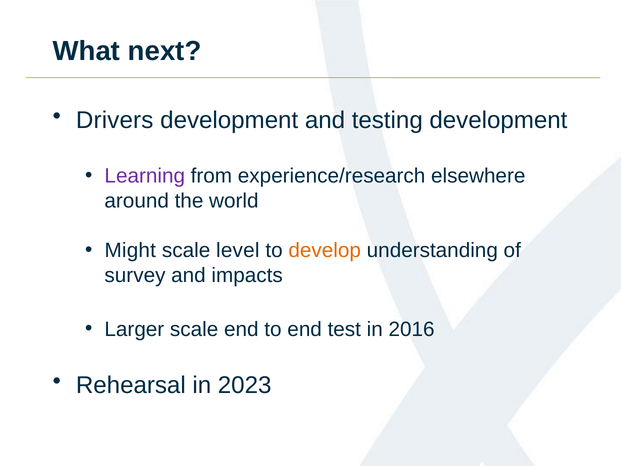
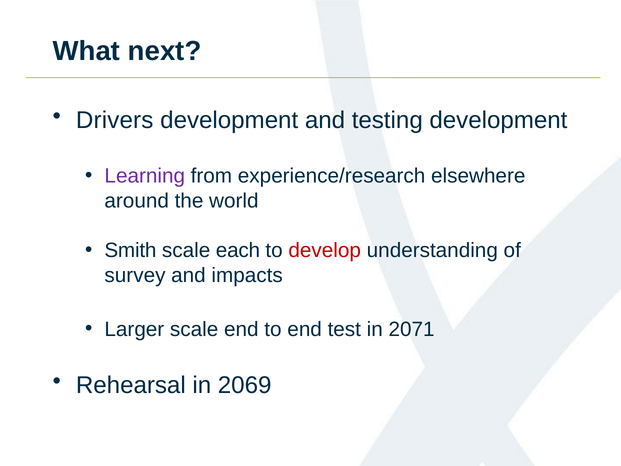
Might: Might -> Smith (130, 250)
level: level -> each (238, 250)
develop colour: orange -> red (325, 250)
2016: 2016 -> 2071 (412, 329)
2023: 2023 -> 2069 (245, 385)
